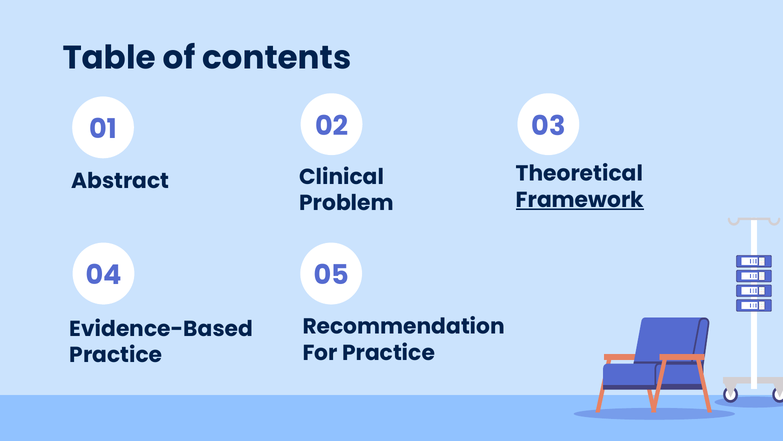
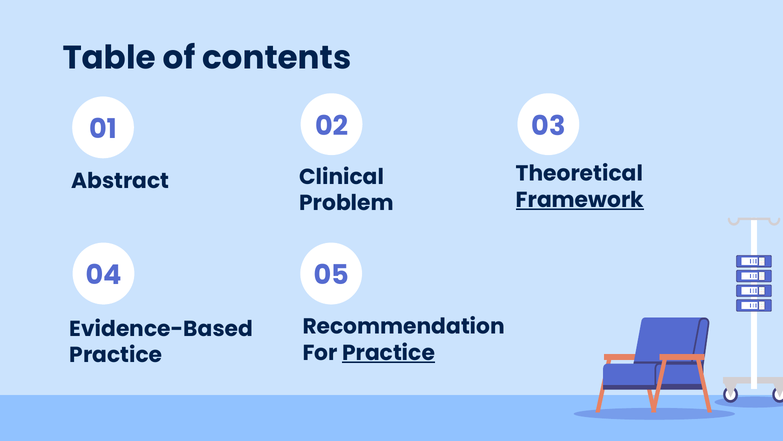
Practice underline: none -> present (389, 352)
